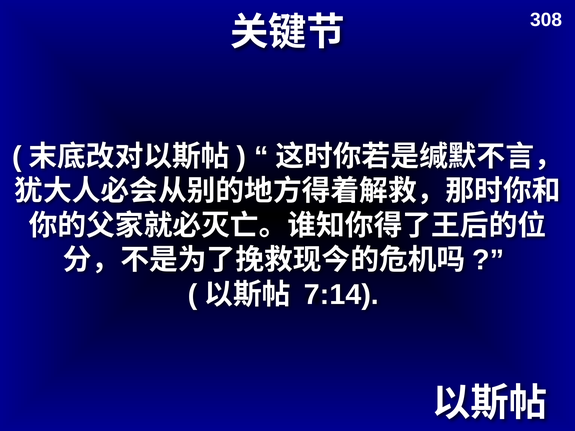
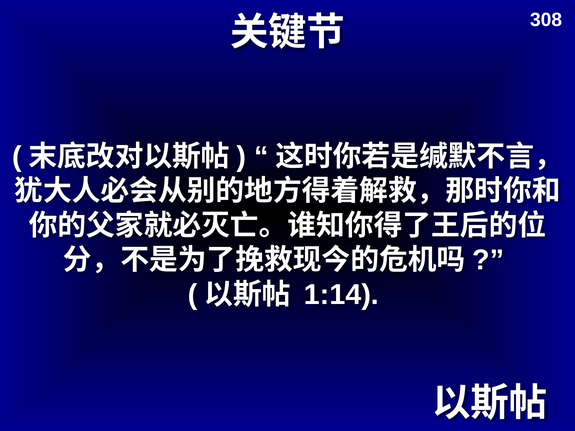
7:14: 7:14 -> 1:14 (341, 295)
